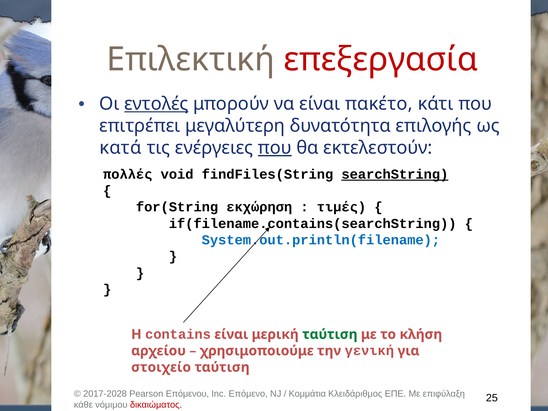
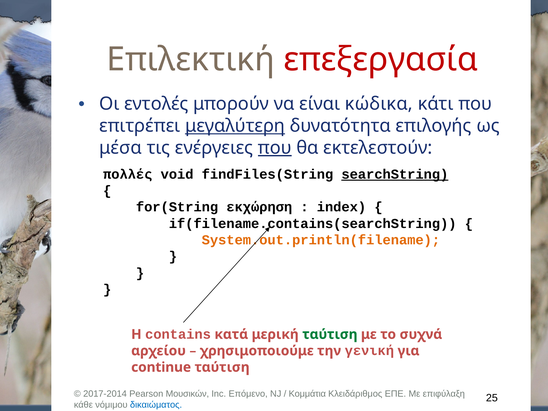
εντολές underline: present -> none (156, 104)
πακέτο: πακέτο -> κώδικα (379, 104)
μεγαλύτερη underline: none -> present (235, 126)
κατά: κατά -> μέσα (120, 148)
τιμές: τιμές -> index (341, 207)
System.out.println(filename colour: blue -> orange (321, 240)
contains είναι: είναι -> κατά (231, 334)
κλήση: κλήση -> συχνά (421, 334)
στοιχείο: στοιχείο -> continue (161, 367)
2017-2028: 2017-2028 -> 2017-2014 (105, 394)
Επόμενου: Επόμενου -> Μουσικών (187, 394)
δικαιώματος colour: red -> blue (156, 405)
